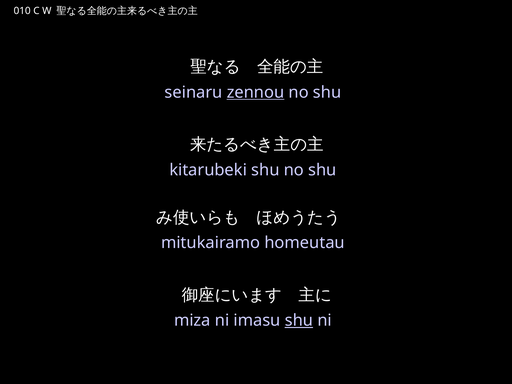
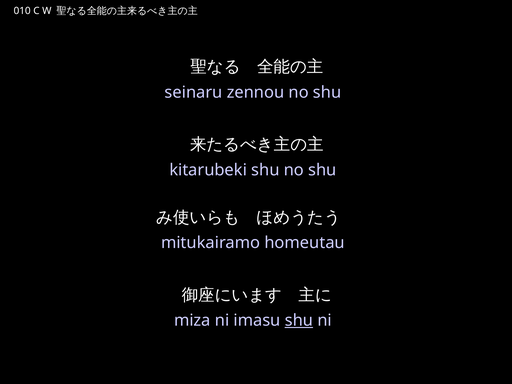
zennou underline: present -> none (255, 92)
